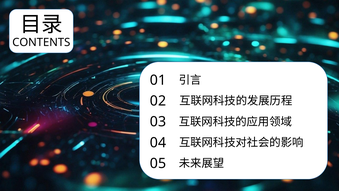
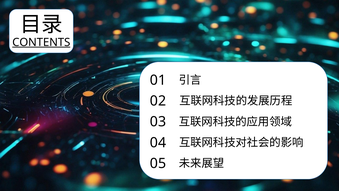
CONTENTS underline: none -> present (41, 42)
